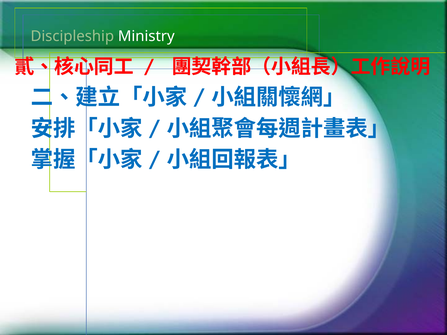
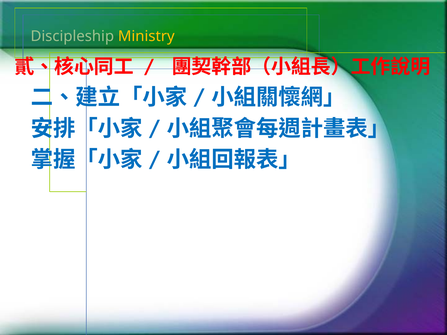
Ministry colour: white -> yellow (146, 36)
